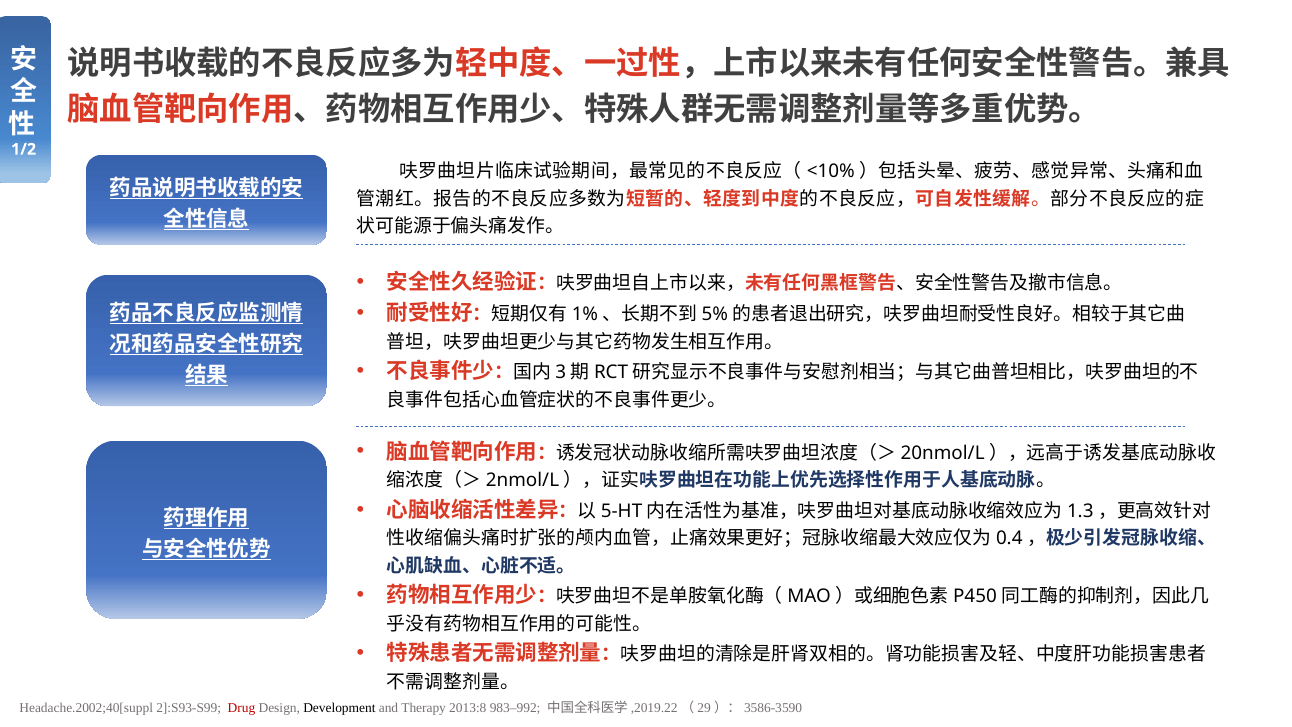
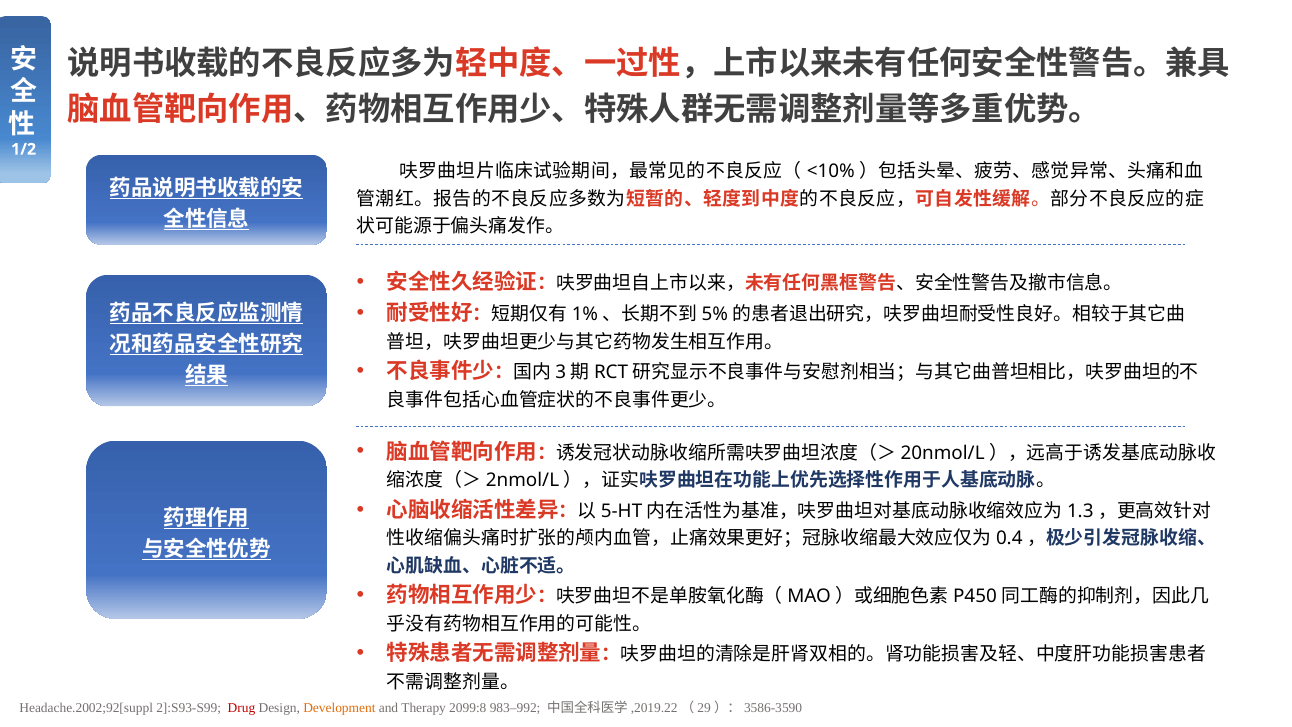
Headache.2002;40[suppl: Headache.2002;40[suppl -> Headache.2002;92[suppl (86, 708)
Development colour: black -> orange (339, 708)
2013:8: 2013:8 -> 2099:8 (468, 708)
